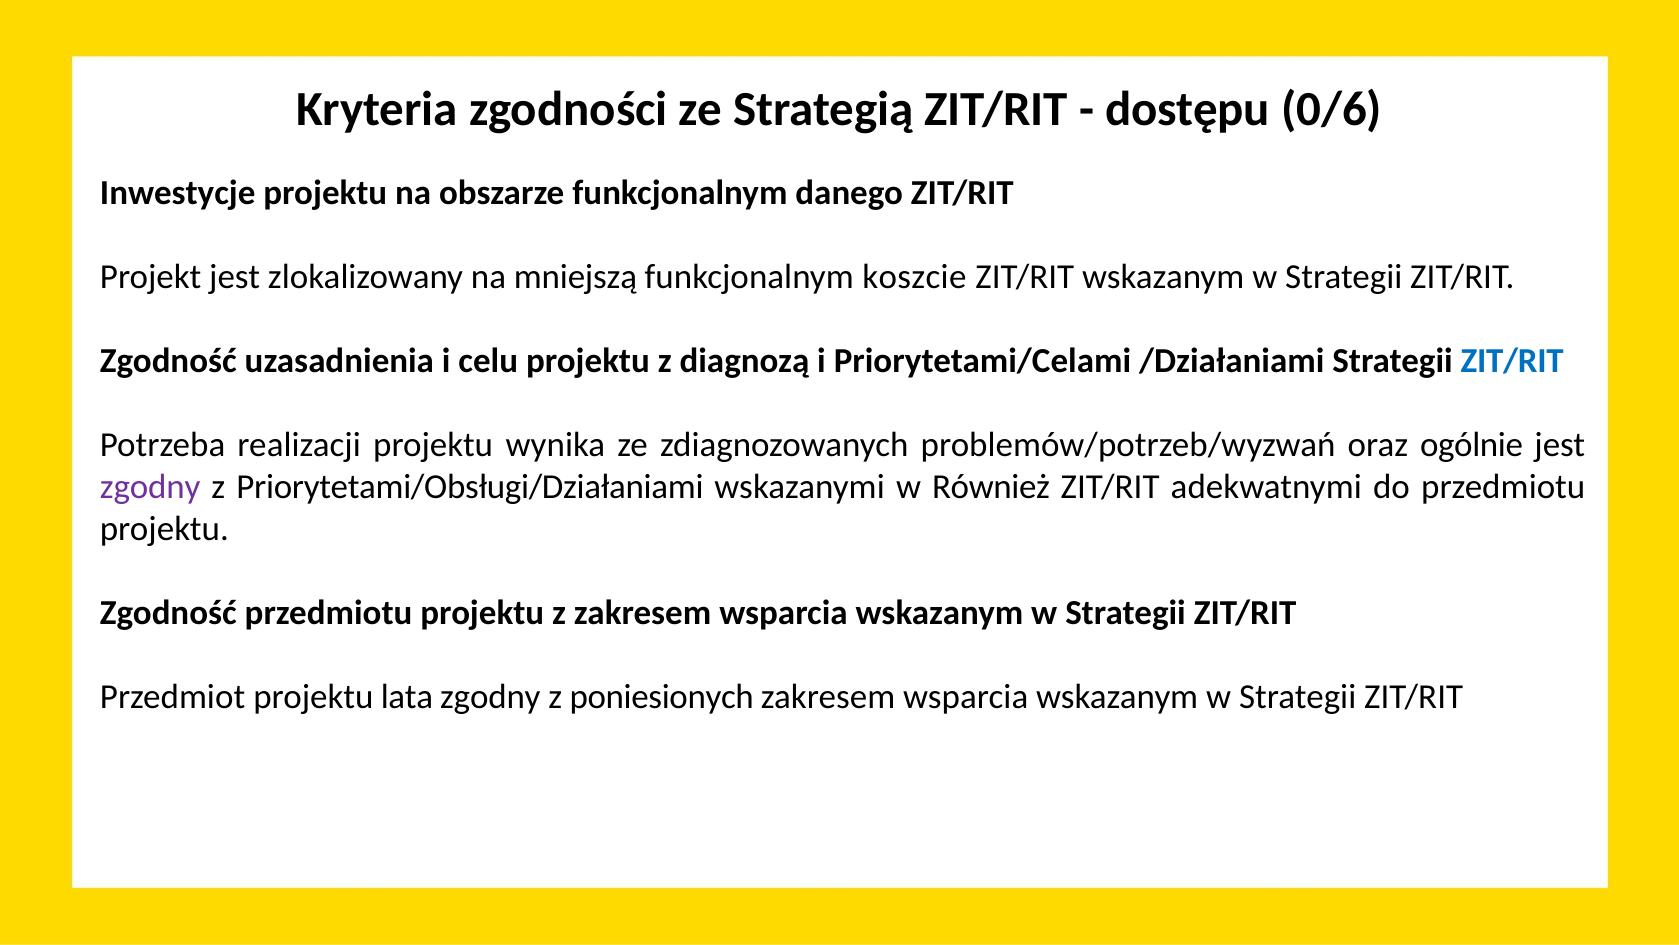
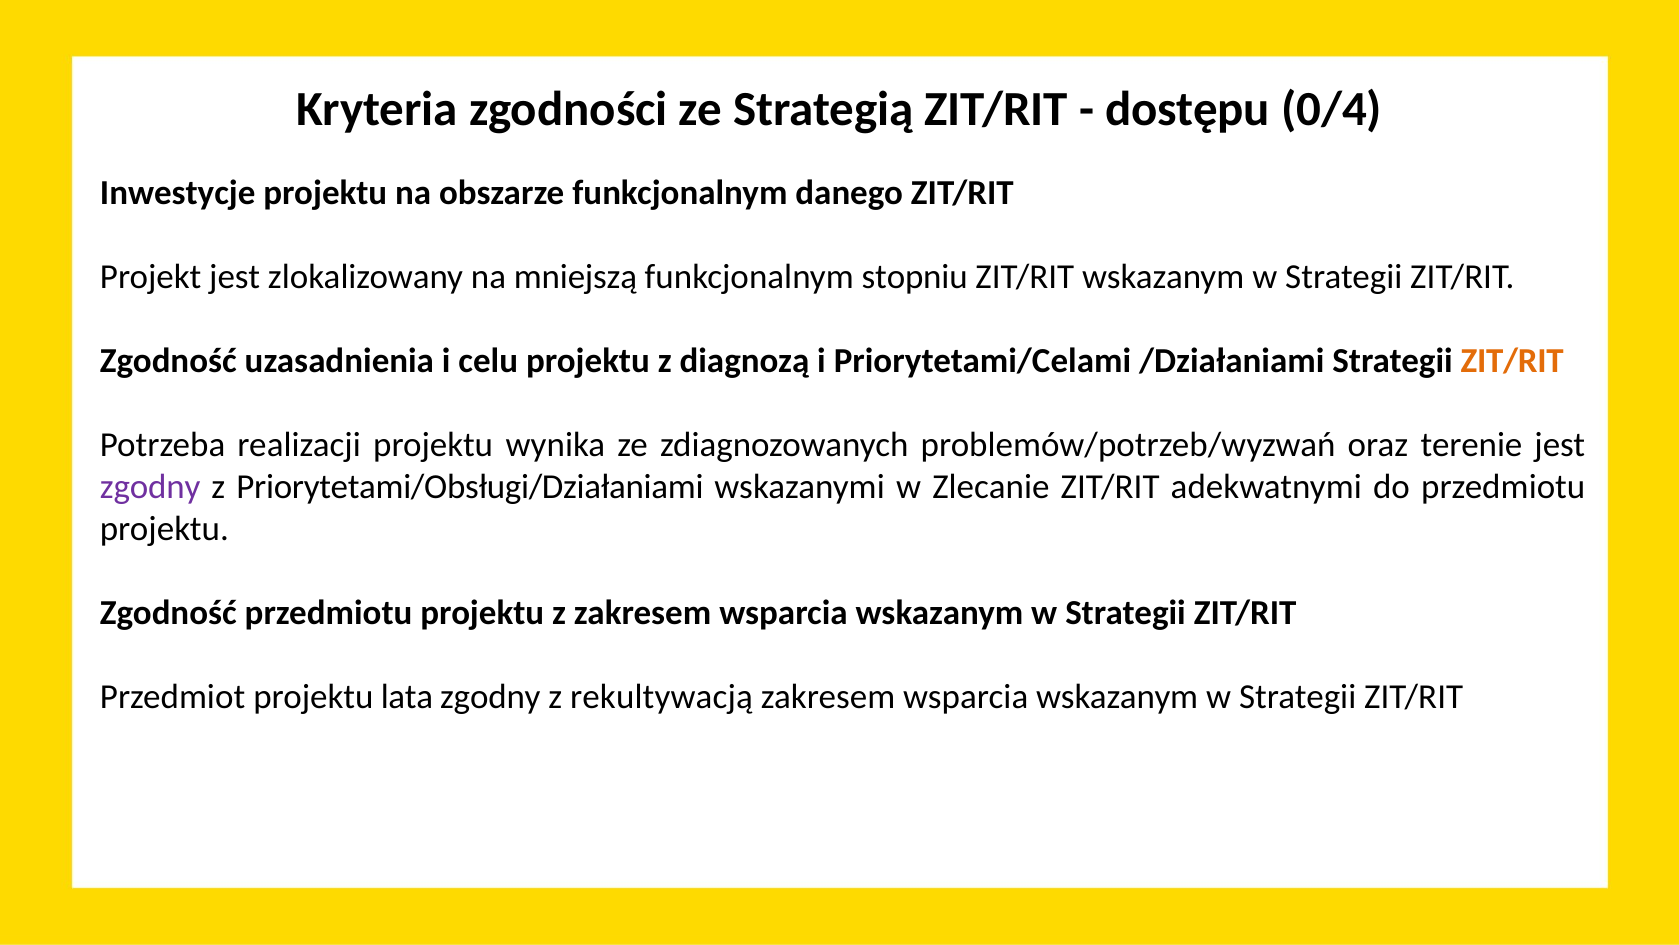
0/6: 0/6 -> 0/4 (1332, 110)
koszcie: koszcie -> stopniu (915, 277)
ZIT/RIT colour: blue -> orange (1512, 361)
ogólnie: ogólnie -> terenie (1471, 445)
Również: Również -> Zlecanie (991, 487)
poniesionych: poniesionych -> rekultywacją (661, 697)
